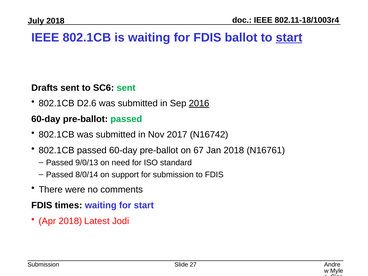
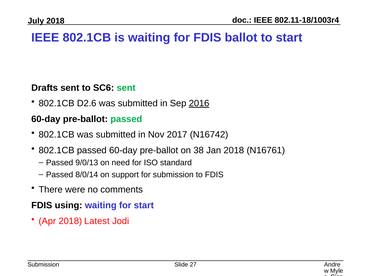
start underline: present -> none (289, 38)
67: 67 -> 38 (199, 150)
times: times -> using (69, 205)
